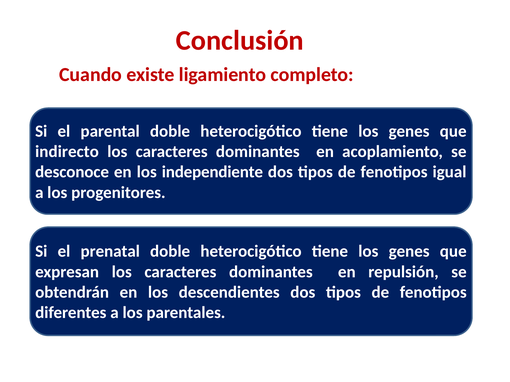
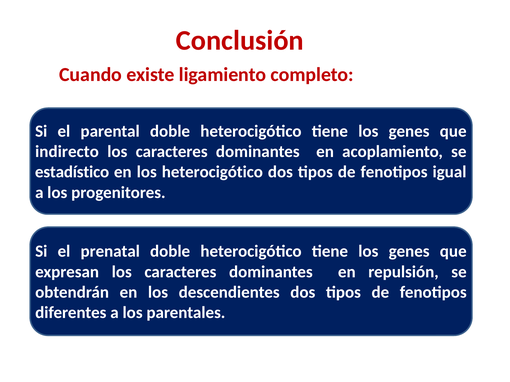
desconoce: desconoce -> estadístico (72, 172)
los independiente: independiente -> heterocigótico (212, 172)
